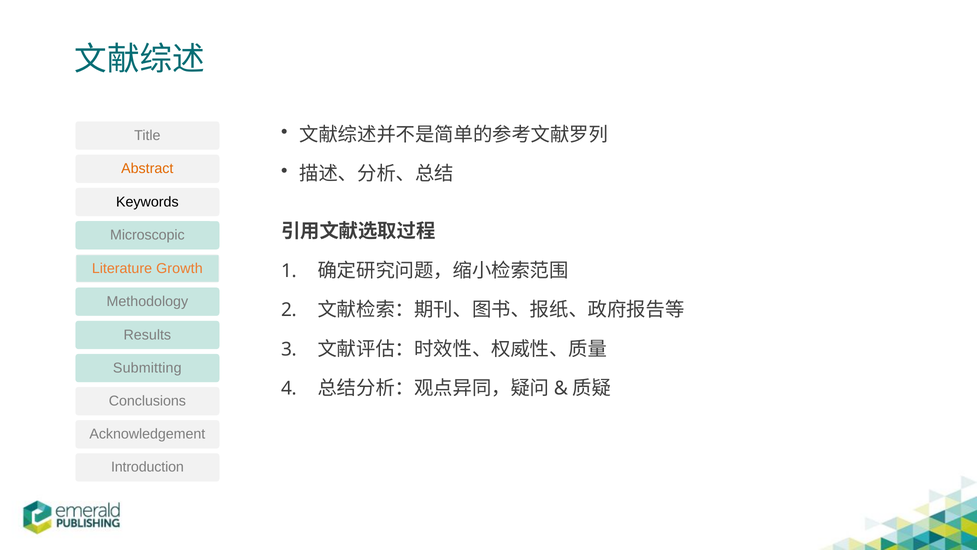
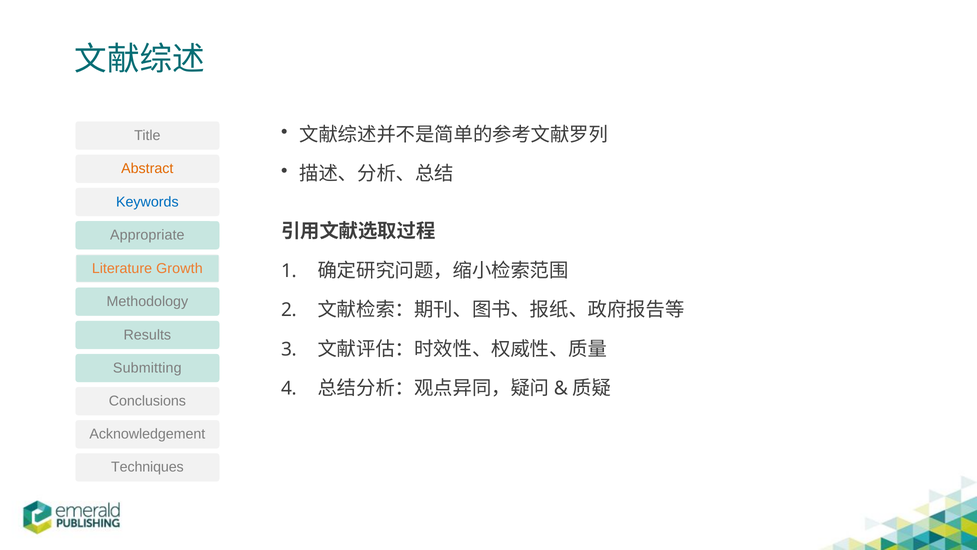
Keywords colour: black -> blue (147, 202)
Microscopic: Microscopic -> Appropriate (147, 235)
Introduction: Introduction -> Techniques (147, 467)
